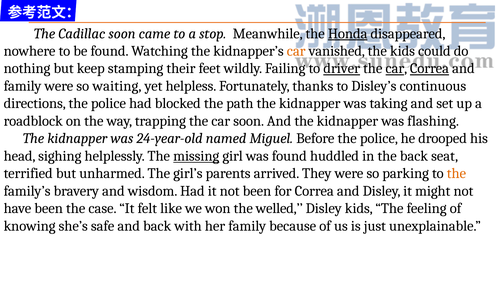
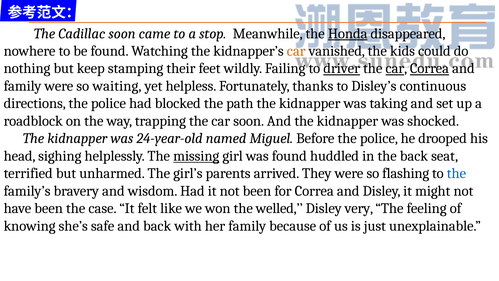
flashing: flashing -> shocked (433, 121)
parking: parking -> flashing (406, 173)
the colour: orange -> blue (456, 173)
Disley kids: kids -> very (359, 208)
